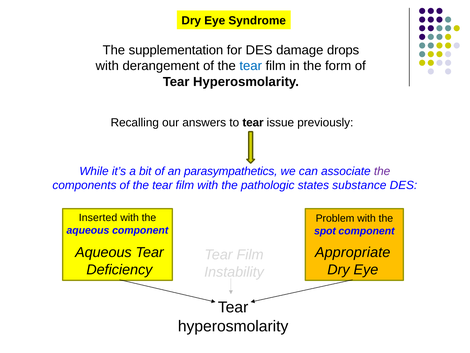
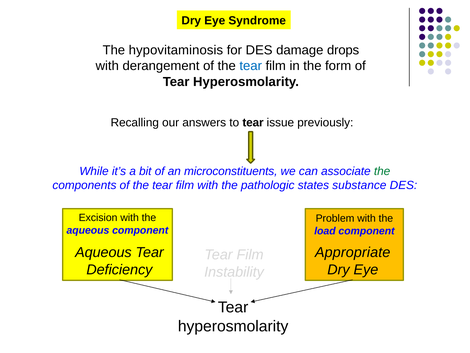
supplementation: supplementation -> hypovitaminosis (176, 50)
parasympathetics: parasympathetics -> microconstituents (231, 171)
the colour: purple -> green (382, 171)
Inserted: Inserted -> Excision (98, 218)
spot: spot -> load (325, 231)
